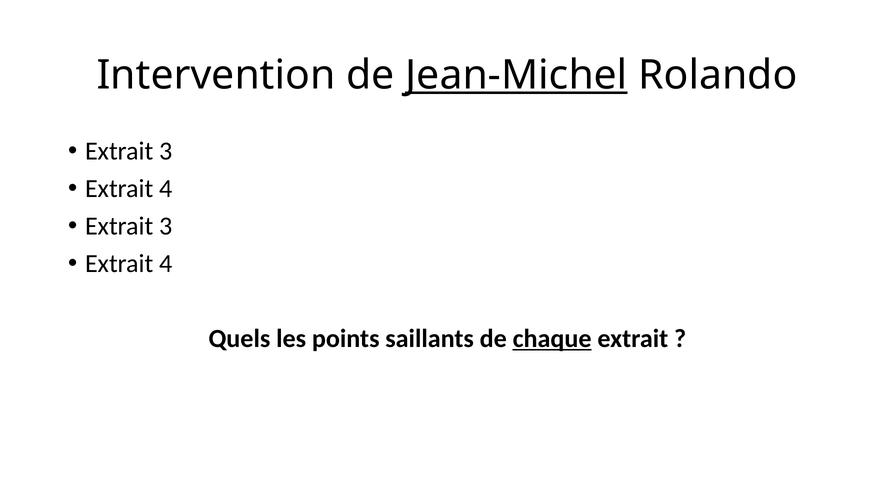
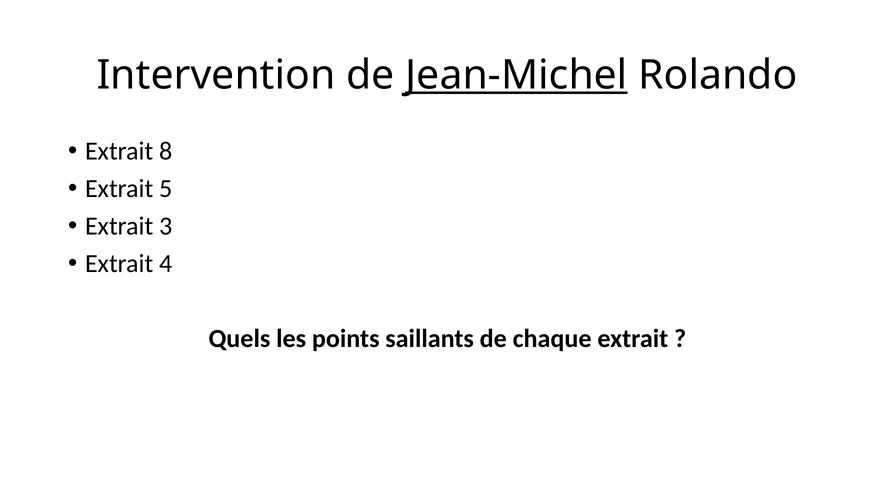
3: 3 -> 8 (166, 151)
4: 4 -> 5 (166, 189)
chaque underline: present -> none (552, 339)
